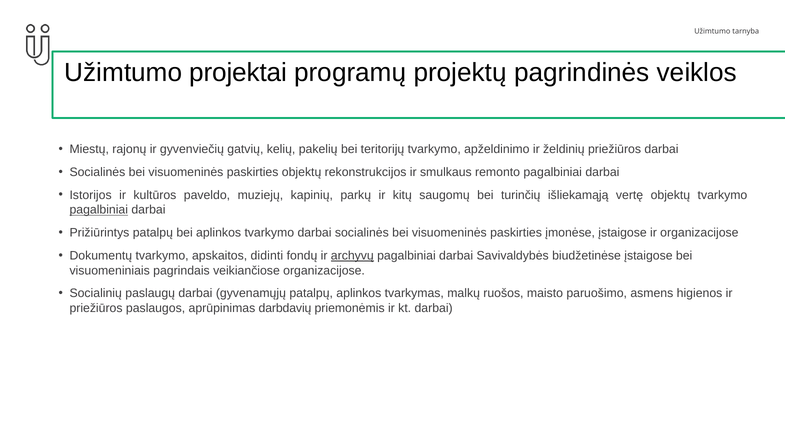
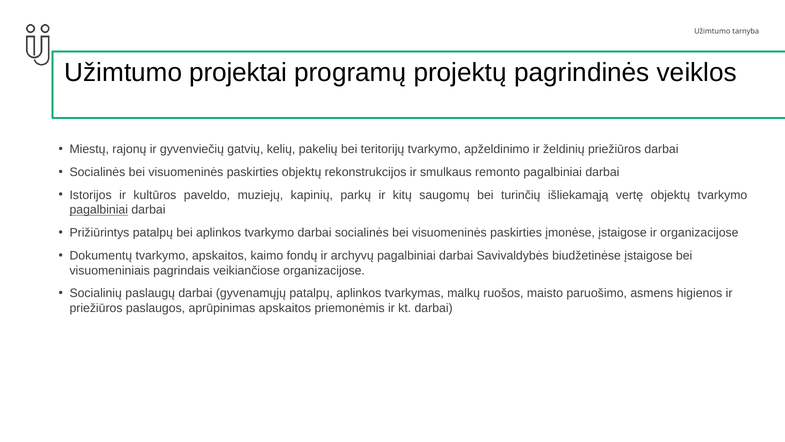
didinti: didinti -> kaimo (267, 255)
archyvų underline: present -> none (352, 255)
aprūpinimas darbdavių: darbdavių -> apskaitos (285, 308)
